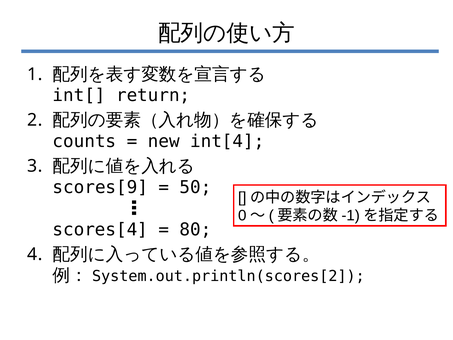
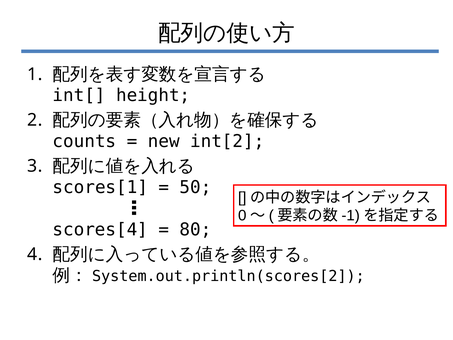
return: return -> height (153, 95)
int[4: int[4 -> int[2 (227, 141)
scores[9: scores[9 -> scores[1 (100, 187)
